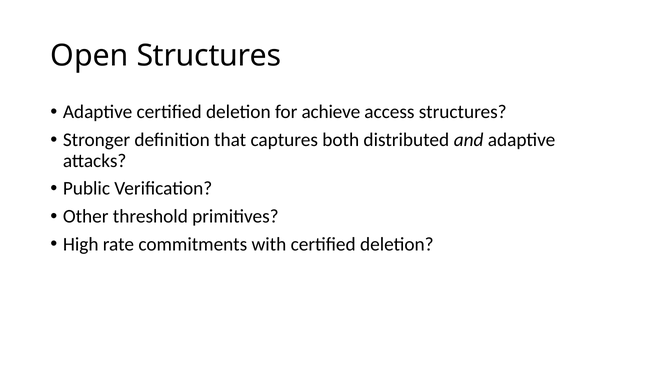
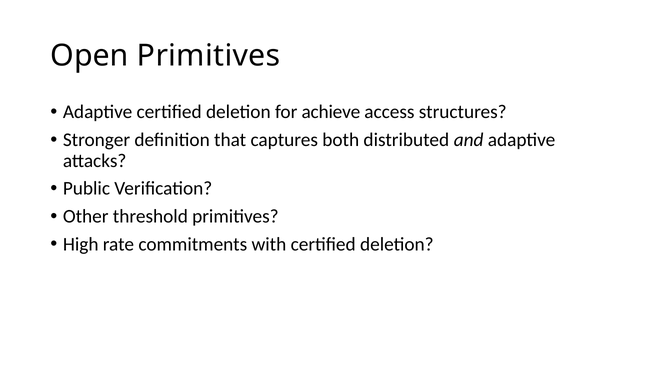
Open Structures: Structures -> Primitives (209, 56)
